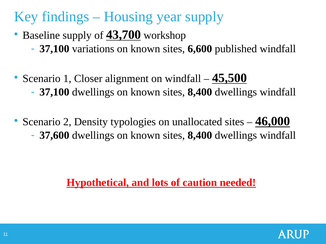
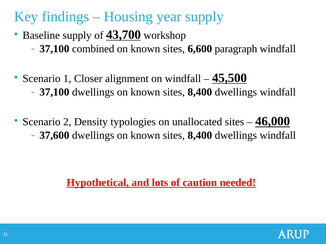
variations: variations -> combined (93, 49)
published: published -> paragraph (236, 49)
